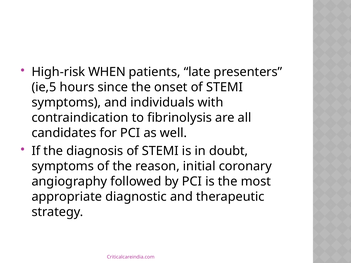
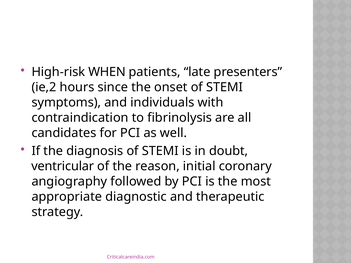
ie,5: ie,5 -> ie,2 (44, 87)
symptoms: symptoms -> ventricular (63, 166)
